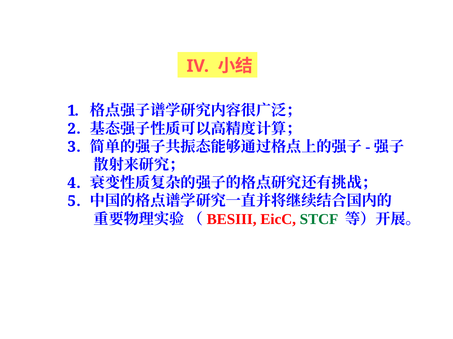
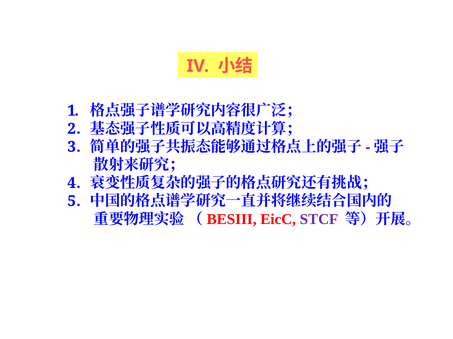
STCF colour: green -> purple (319, 220)
